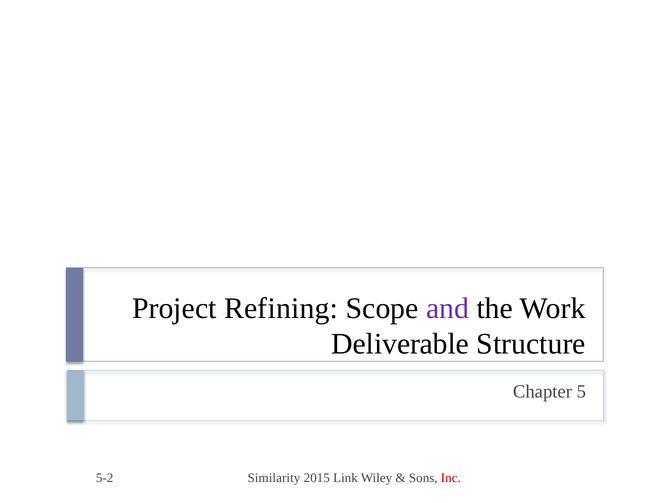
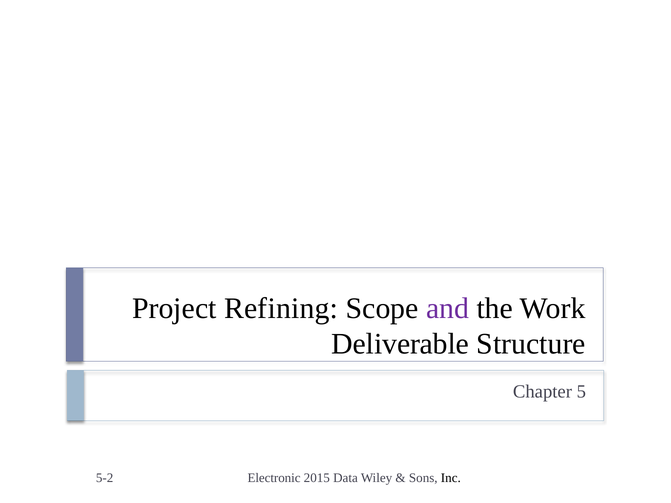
Similarity: Similarity -> Electronic (274, 478)
Link: Link -> Data (345, 478)
Inc colour: red -> black (451, 478)
